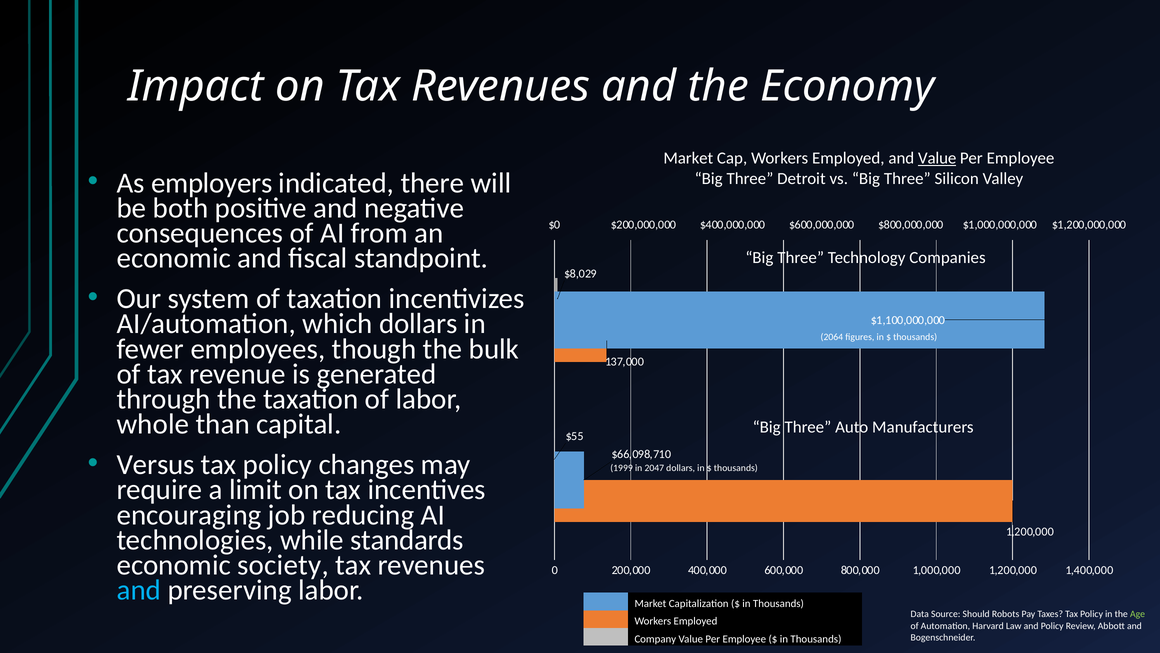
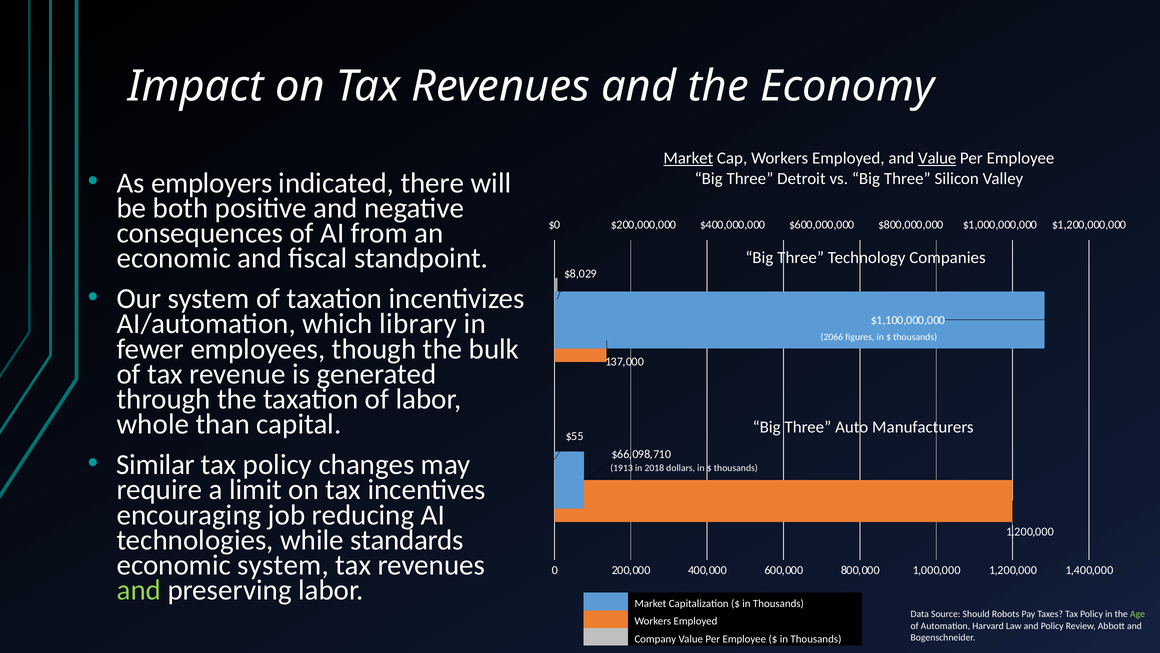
Market underline: none -> present (688, 158)
which dollars: dollars -> library (418, 324)
2064: 2064 -> 2066 (832, 337)
Versus: Versus -> Similar (156, 465)
1999: 1999 -> 1913 (622, 468)
2047: 2047 -> 2018 (654, 468)
economic society: society -> system (283, 565)
and colour: light blue -> light green (139, 590)
